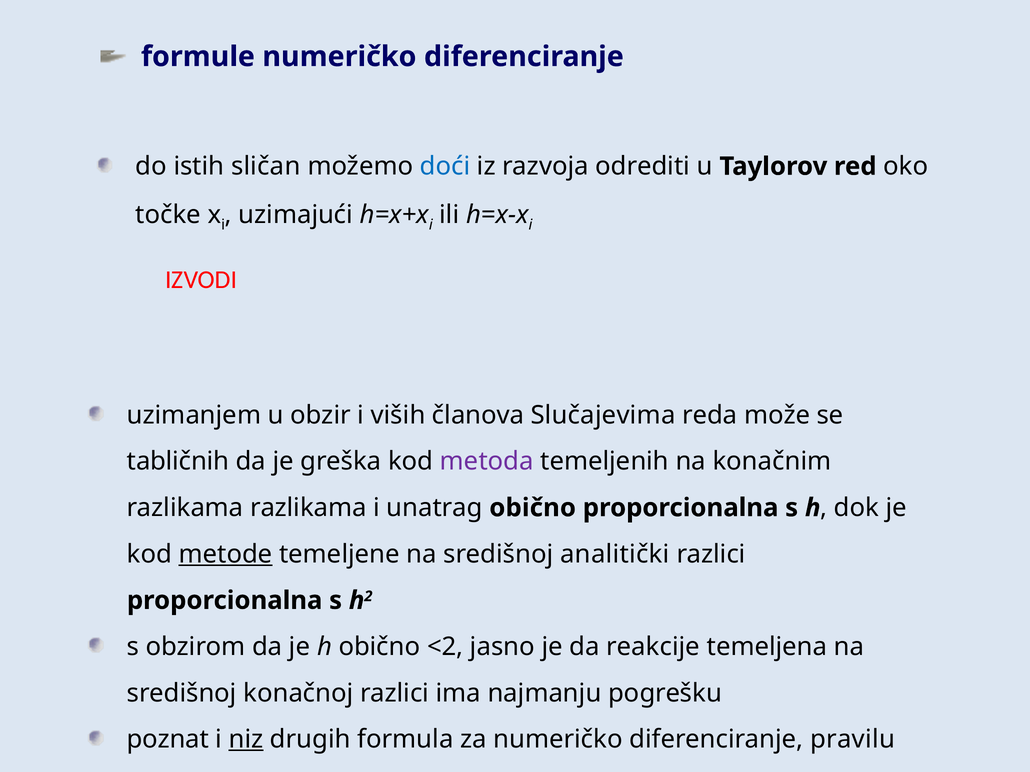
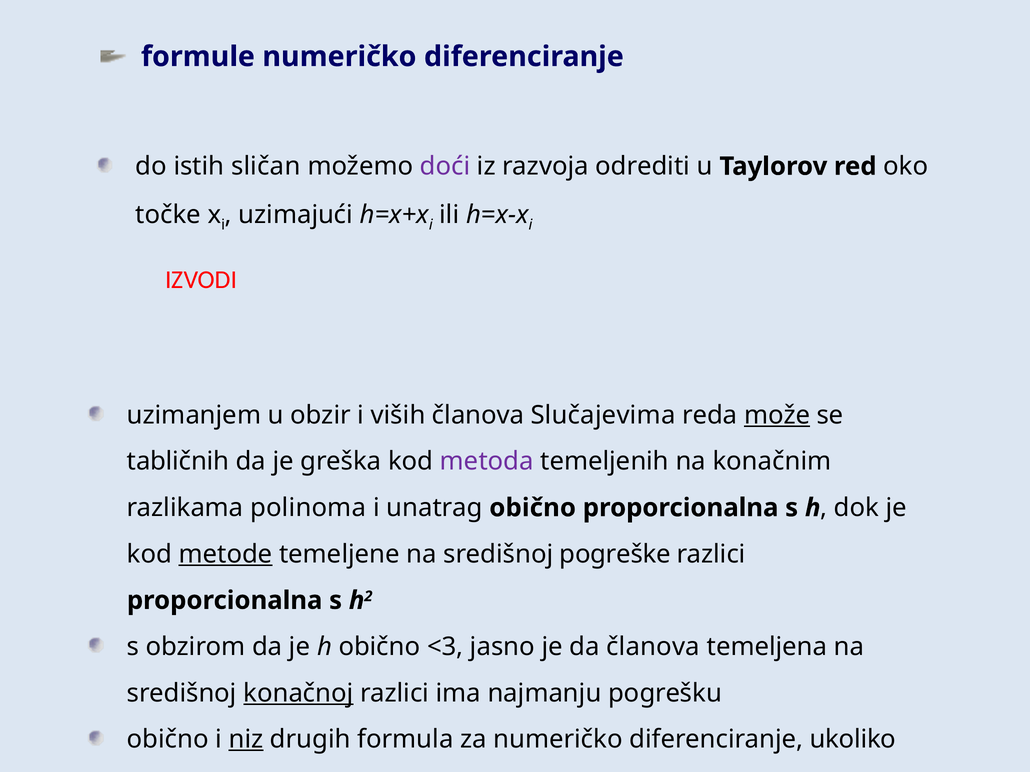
doći colour: blue -> purple (445, 166)
može underline: none -> present (777, 415)
razlikama razlikama: razlikama -> polinoma (308, 508)
analitički: analitički -> pogreške (615, 554)
<2: <2 -> <3 (445, 647)
da reakcije: reakcije -> članova (653, 647)
konačnoj underline: none -> present (298, 693)
poznat: poznat -> obično (168, 740)
pravilu: pravilu -> ukoliko (853, 740)
